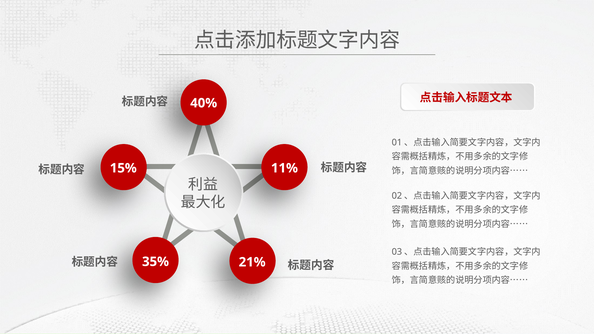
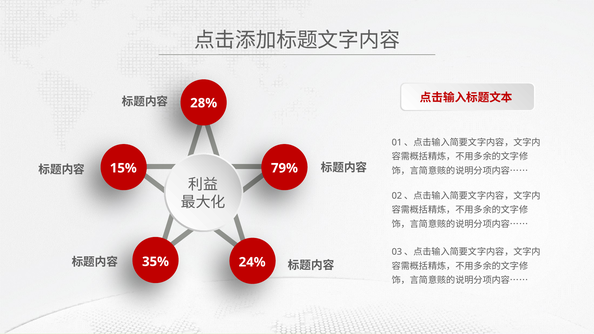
40%: 40% -> 28% (204, 103)
11%: 11% -> 79% (284, 168)
21%: 21% -> 24% (252, 262)
